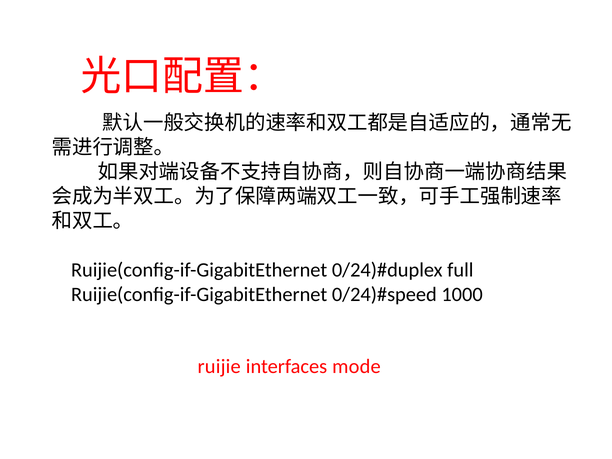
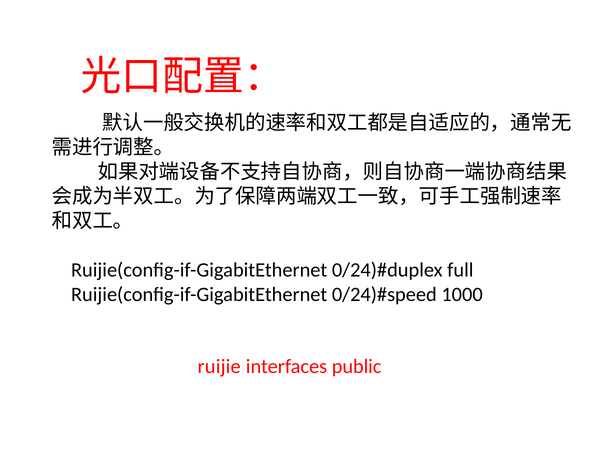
mode: mode -> public (357, 367)
